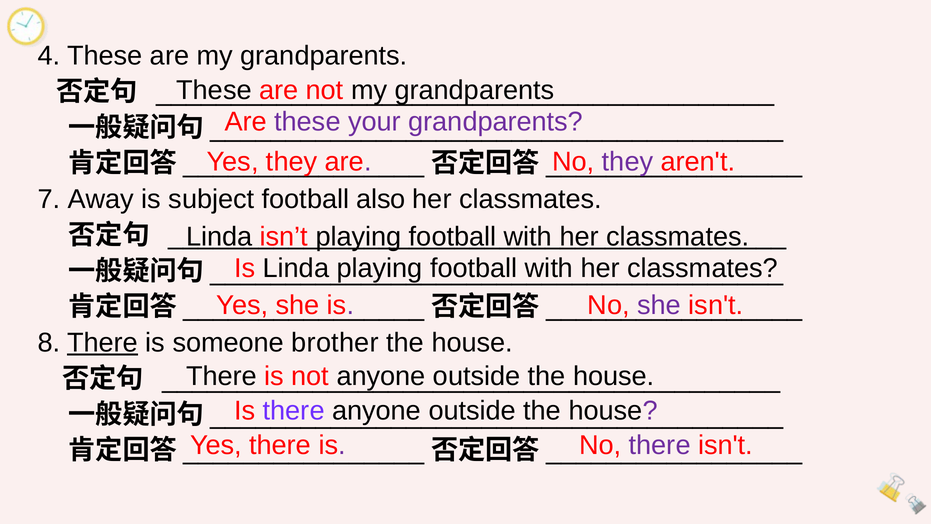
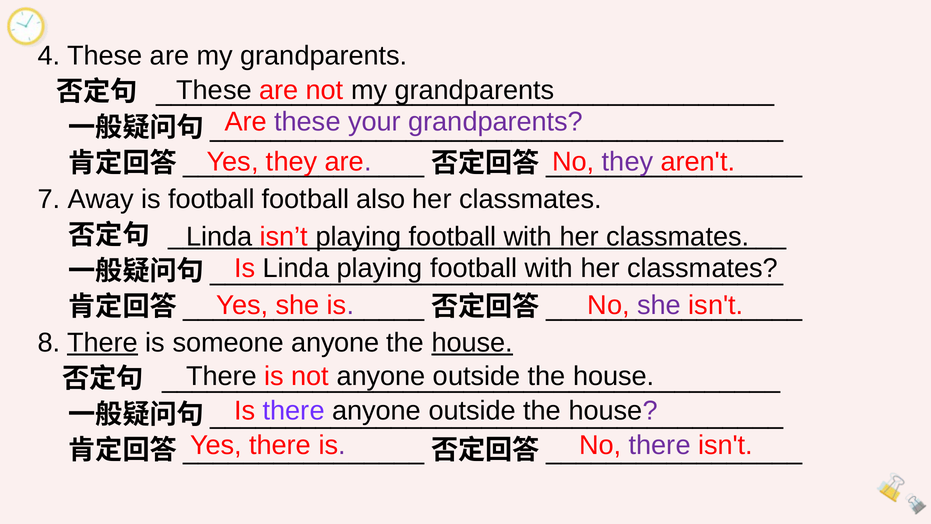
is subject: subject -> football (212, 199)
someone brother: brother -> anyone (335, 343)
house underline: none -> present (472, 343)
